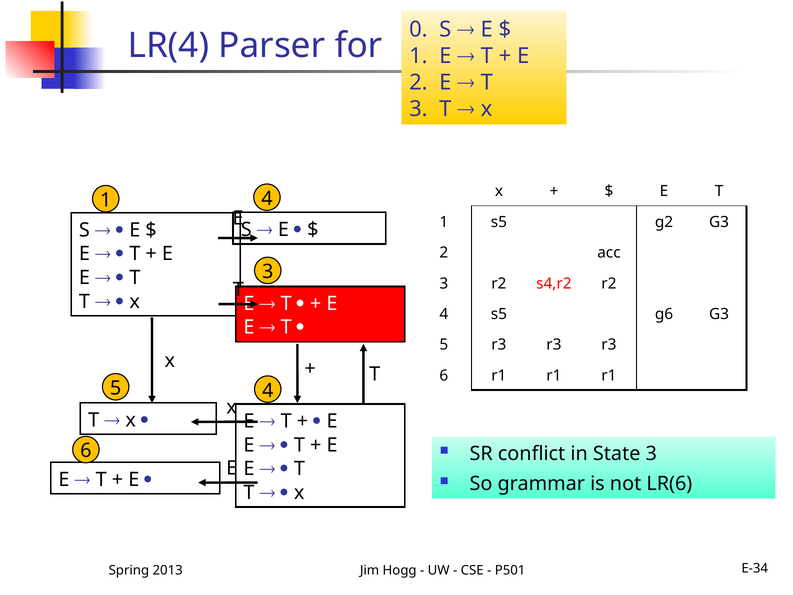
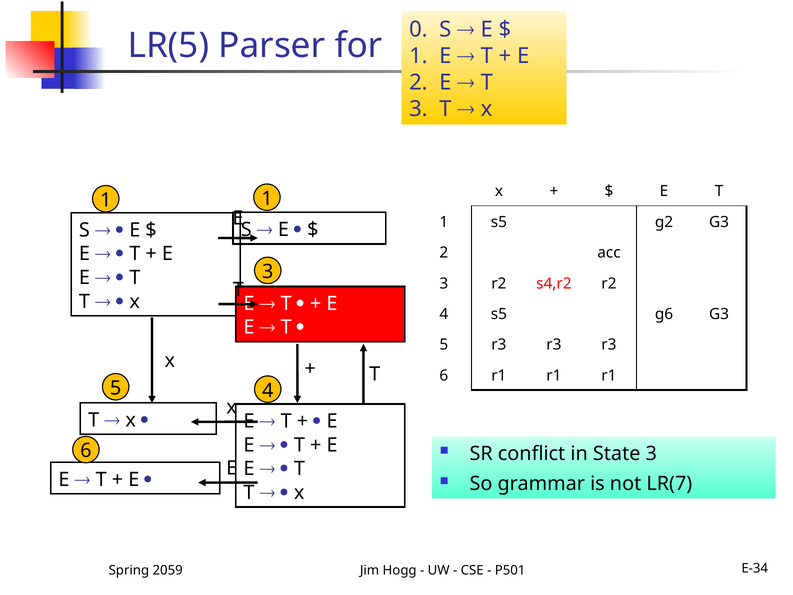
LR(4: LR(4 -> LR(5 (168, 46)
1 4: 4 -> 1 (267, 199)
LR(6: LR(6 -> LR(7 (669, 484)
2013: 2013 -> 2059 (168, 570)
